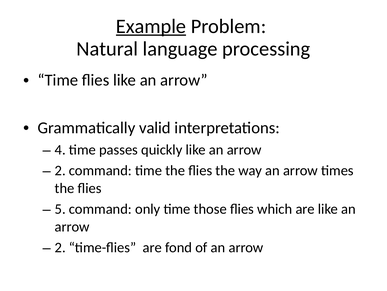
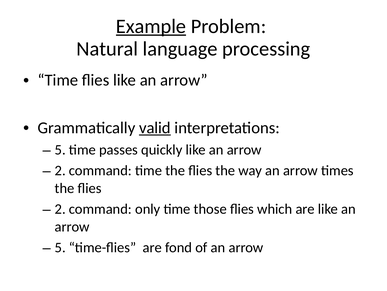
valid underline: none -> present (155, 128)
4: 4 -> 5 (60, 150)
5: 5 -> 2 (60, 209)
2: 2 -> 5 (60, 247)
